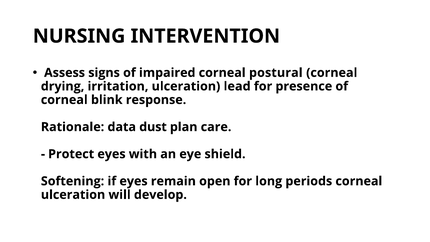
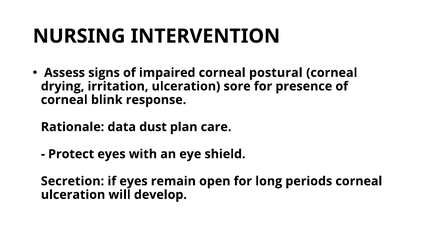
lead: lead -> sore (237, 86)
Softening: Softening -> Secretion (73, 181)
